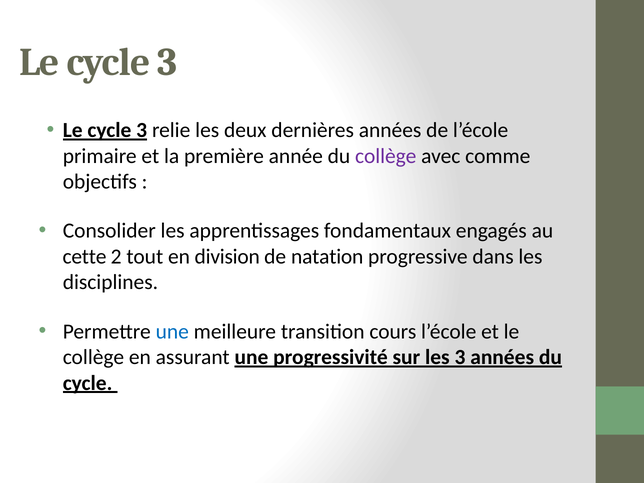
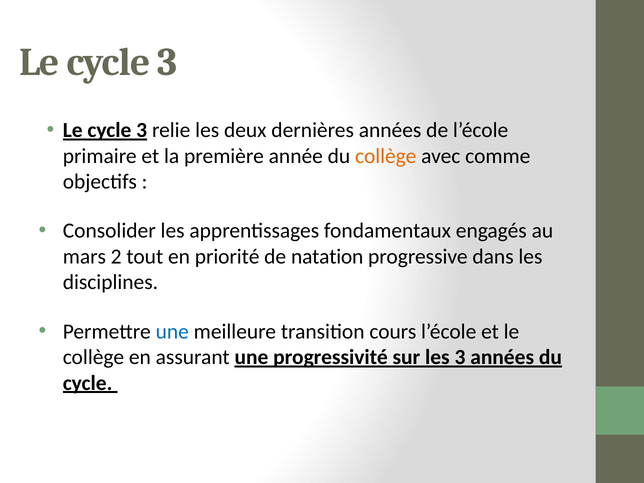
collège colour: purple -> orange (386, 156)
cette: cette -> mars (84, 257)
division: division -> priorité (227, 257)
